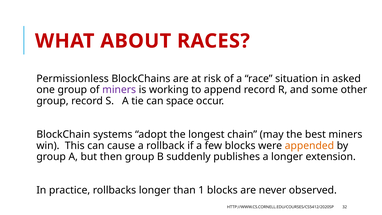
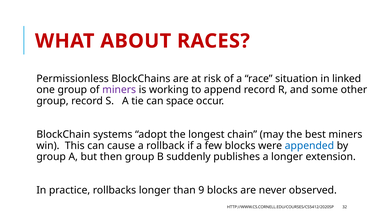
asked: asked -> linked (347, 79)
appended colour: orange -> blue (309, 146)
1: 1 -> 9 (201, 190)
